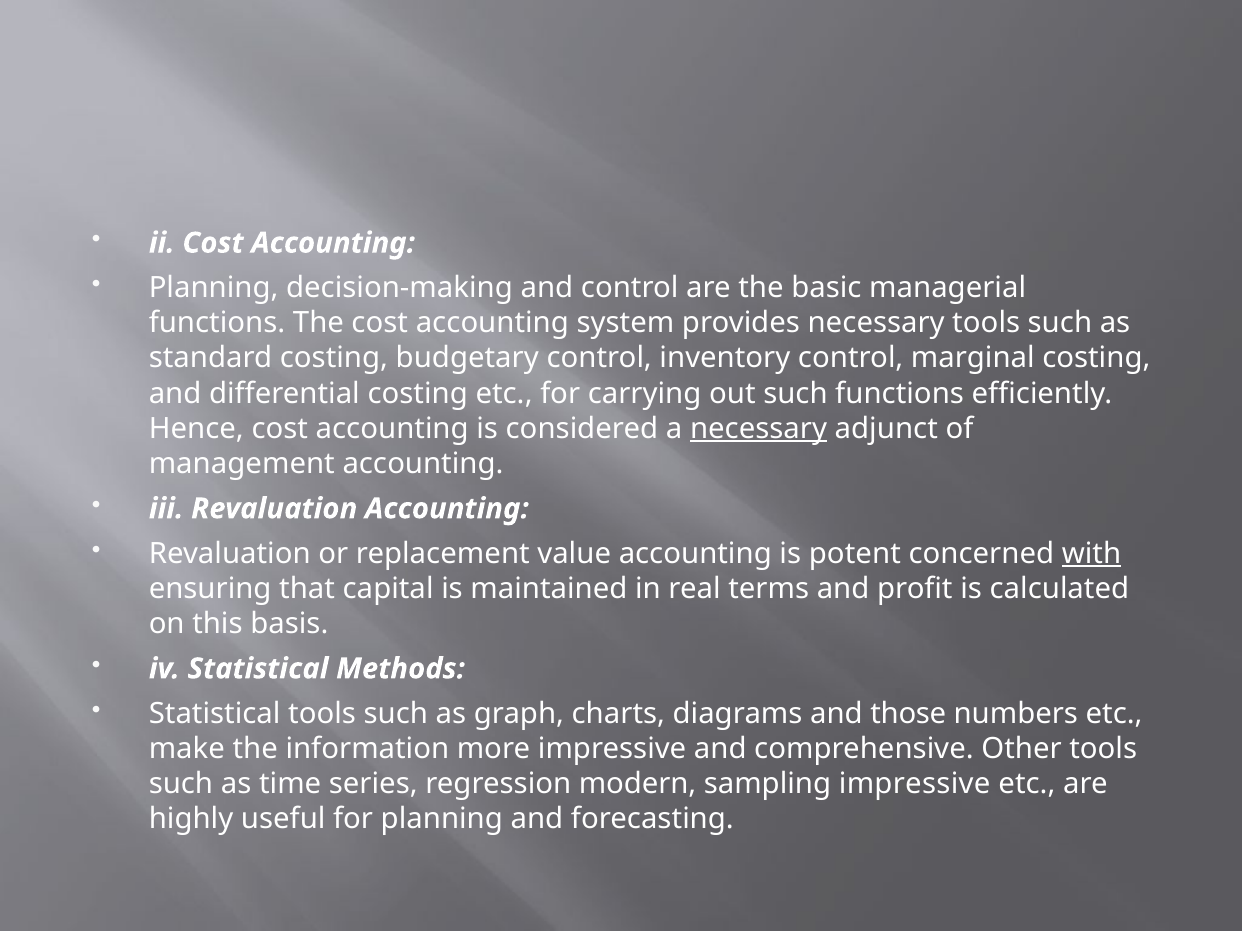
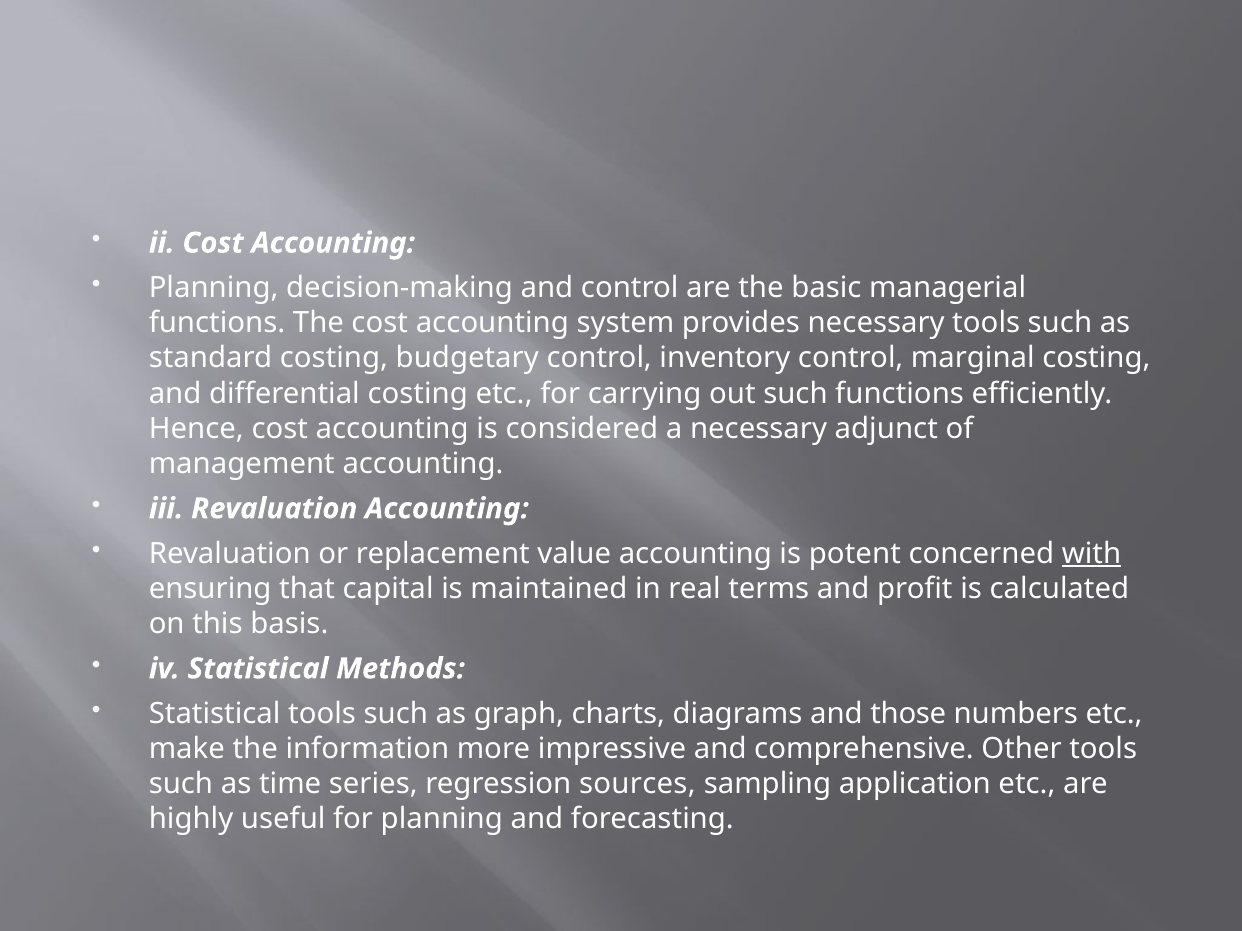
necessary underline: present -> none (759, 429)
modern: modern -> sources (637, 784)
sampling impressive: impressive -> application (915, 784)
